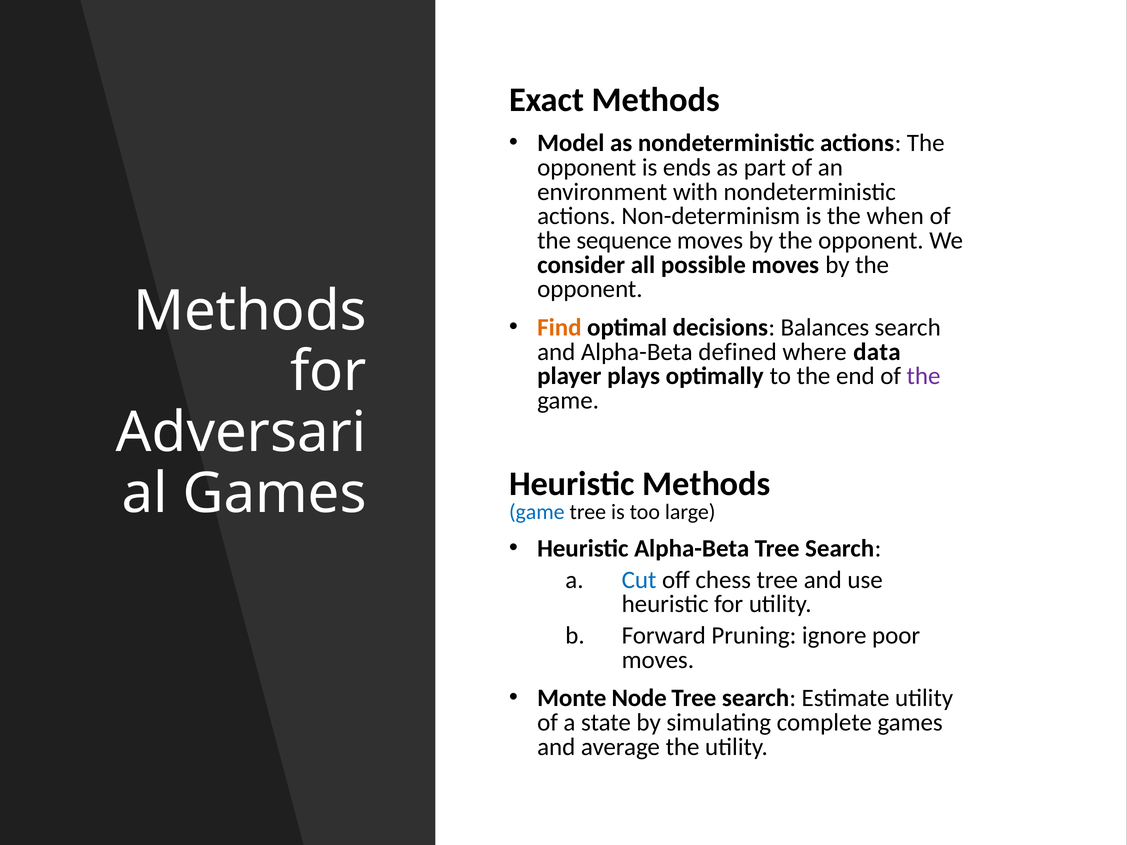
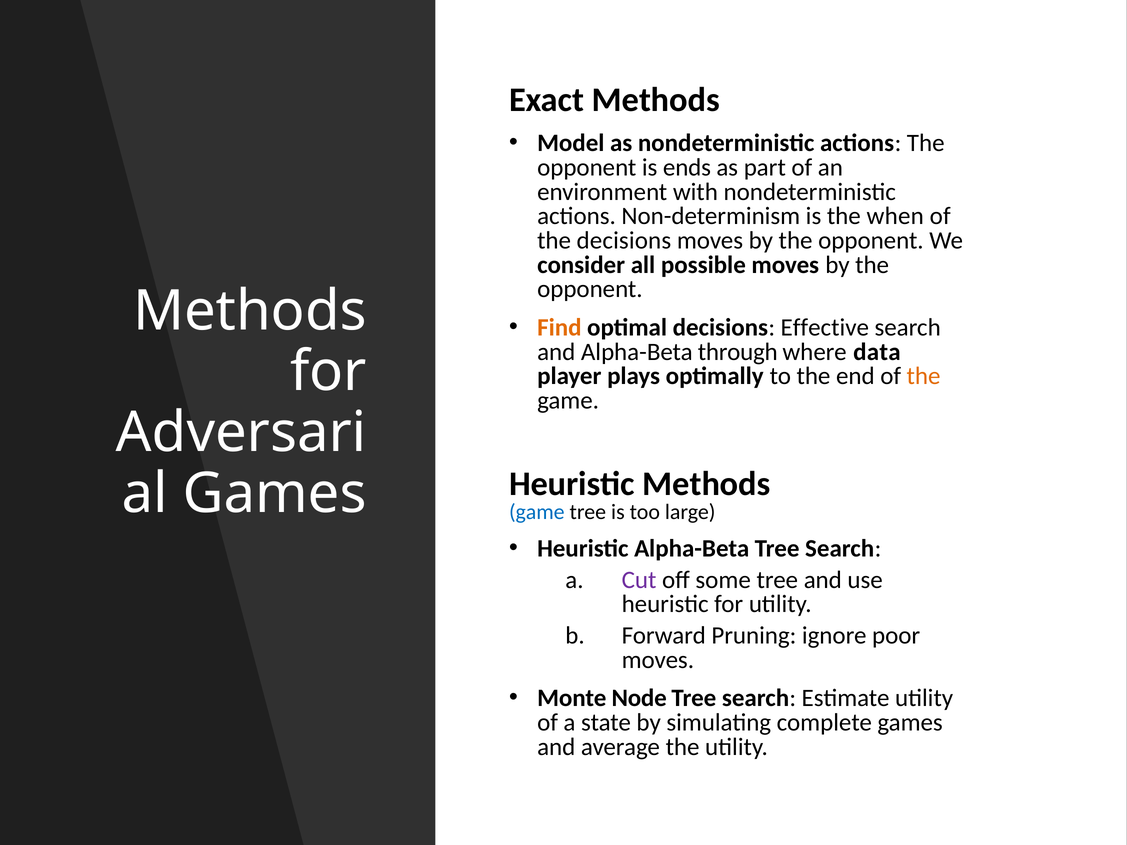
the sequence: sequence -> decisions (624, 241)
Balances: Balances -> Effective (825, 328)
defined: defined -> through (738, 352)
the colour: purple -> orange (924, 376)
Cut colour: blue -> purple (639, 580)
chess: chess -> some (723, 580)
